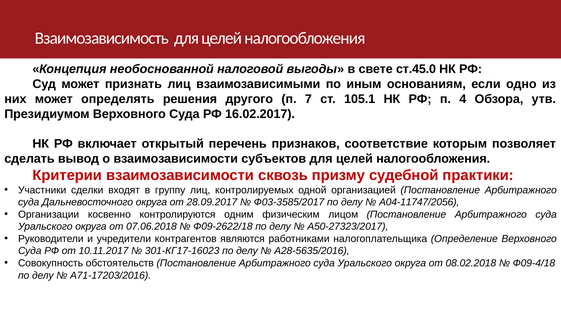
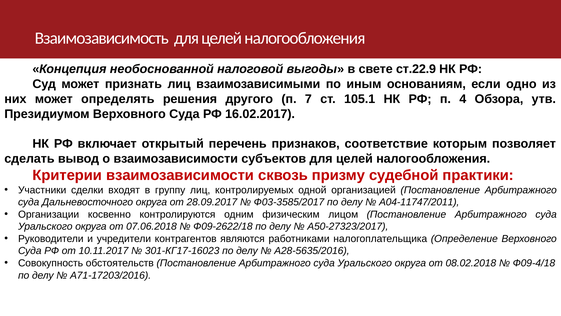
ст.45.0: ст.45.0 -> ст.22.9 (416, 69)
А04-11747/2056: А04-11747/2056 -> А04-11747/2011 (419, 202)
